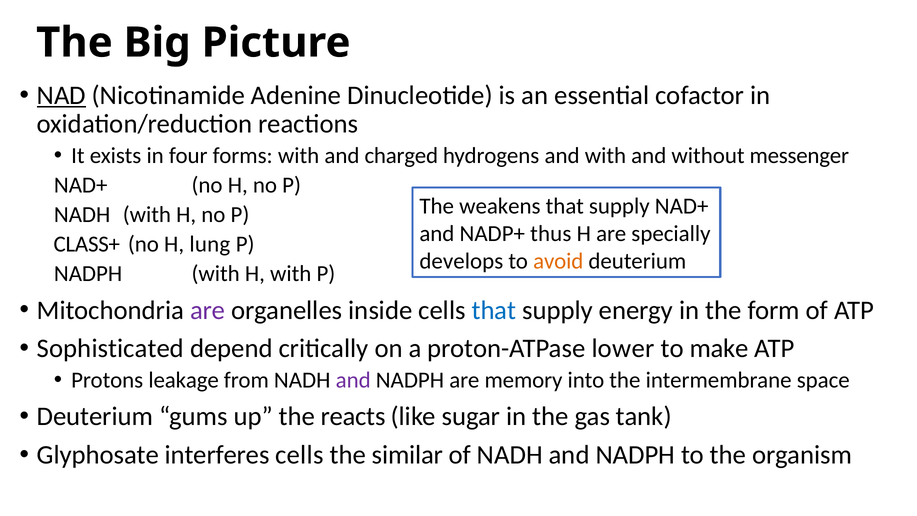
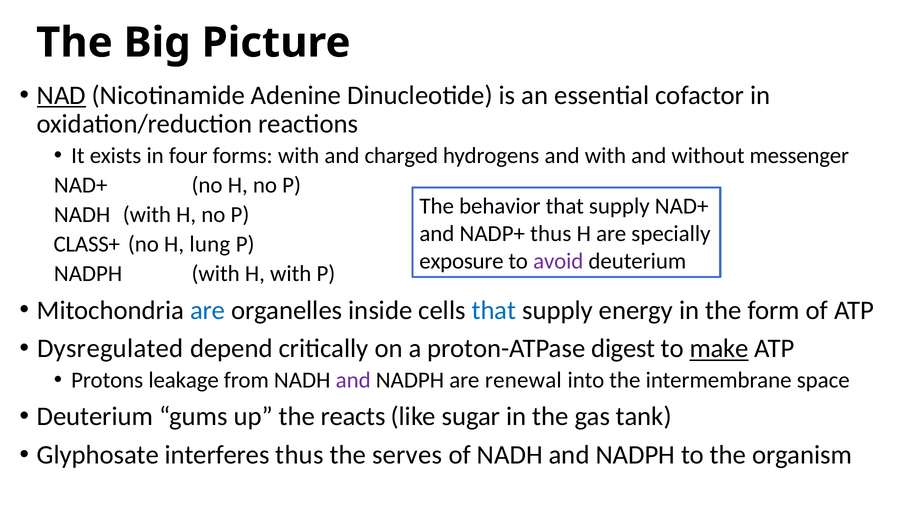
weakens: weakens -> behavior (500, 206)
develops: develops -> exposure (461, 261)
avoid colour: orange -> purple (558, 261)
are colour: purple -> blue (208, 310)
Sophisticated: Sophisticated -> Dysregulated (110, 348)
lower: lower -> digest (623, 348)
make underline: none -> present (719, 348)
memory: memory -> renewal (523, 380)
interferes cells: cells -> thus (299, 455)
similar: similar -> serves (407, 455)
